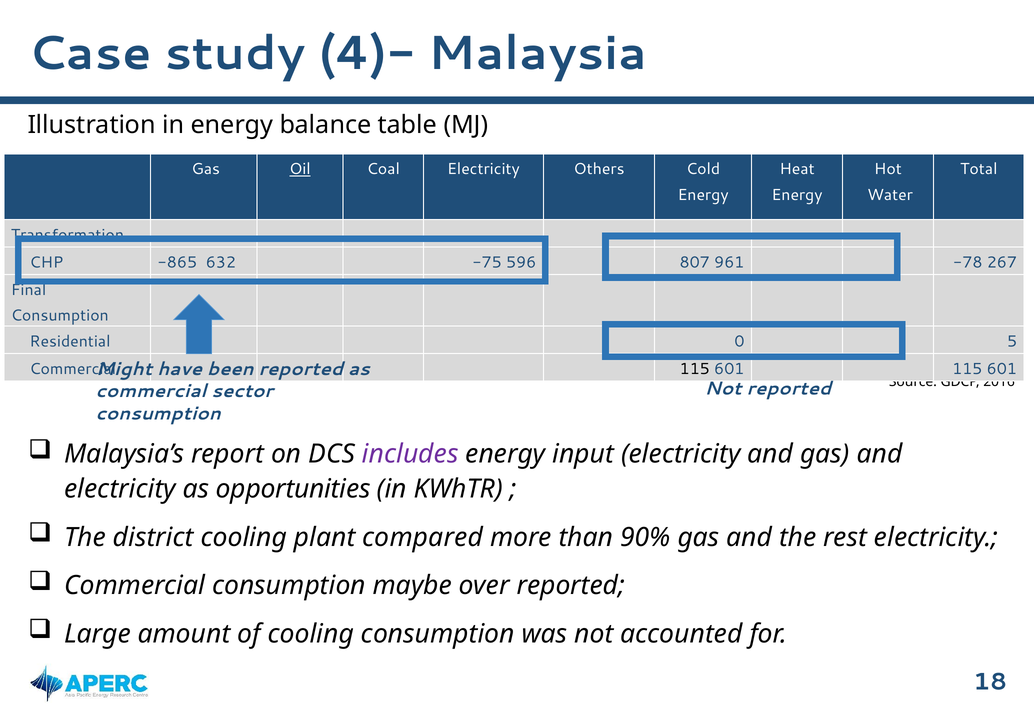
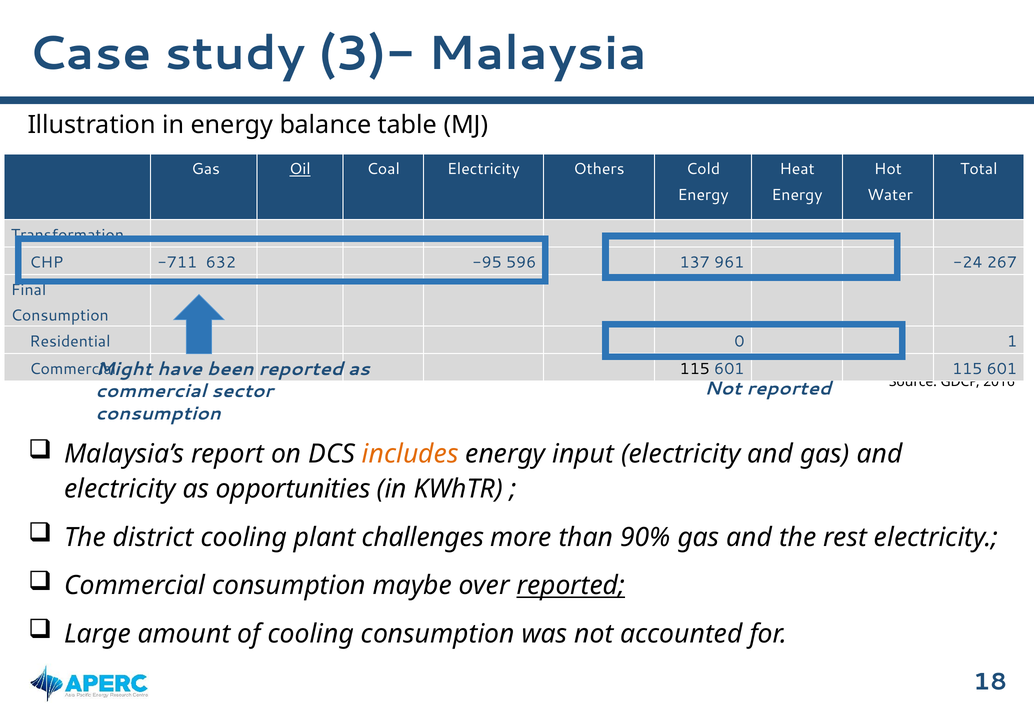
4)-: 4)- -> 3)- (367, 53)
-865: -865 -> -711 (177, 262)
-75: -75 -> -95 (487, 262)
807: 807 -> 137 (695, 262)
-78: -78 -> -24 (968, 262)
5: 5 -> 1 (1012, 341)
includes colour: purple -> orange (410, 454)
compared: compared -> challenges (423, 537)
reported underline: none -> present (571, 586)
